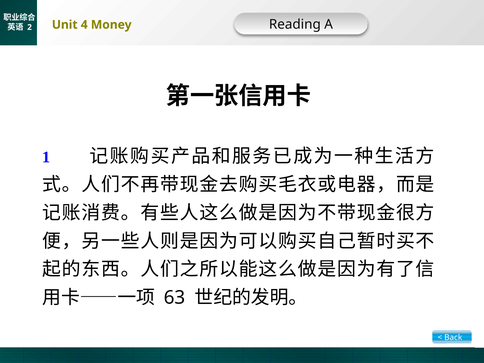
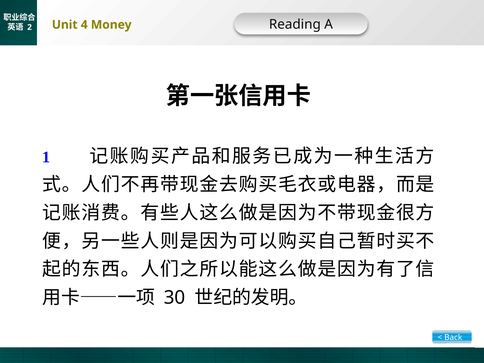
63: 63 -> 30 (174, 298)
